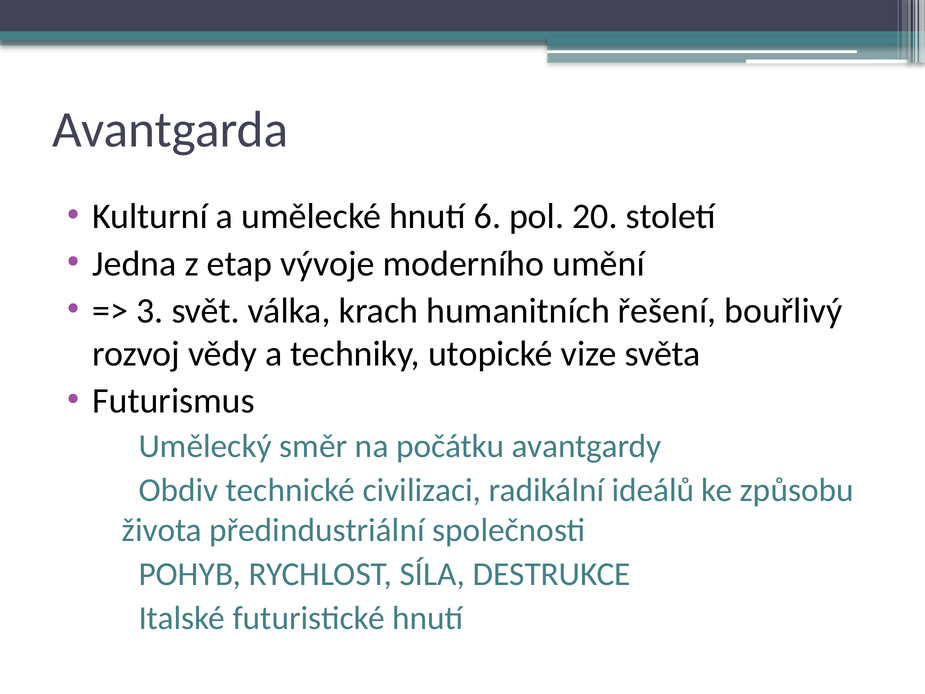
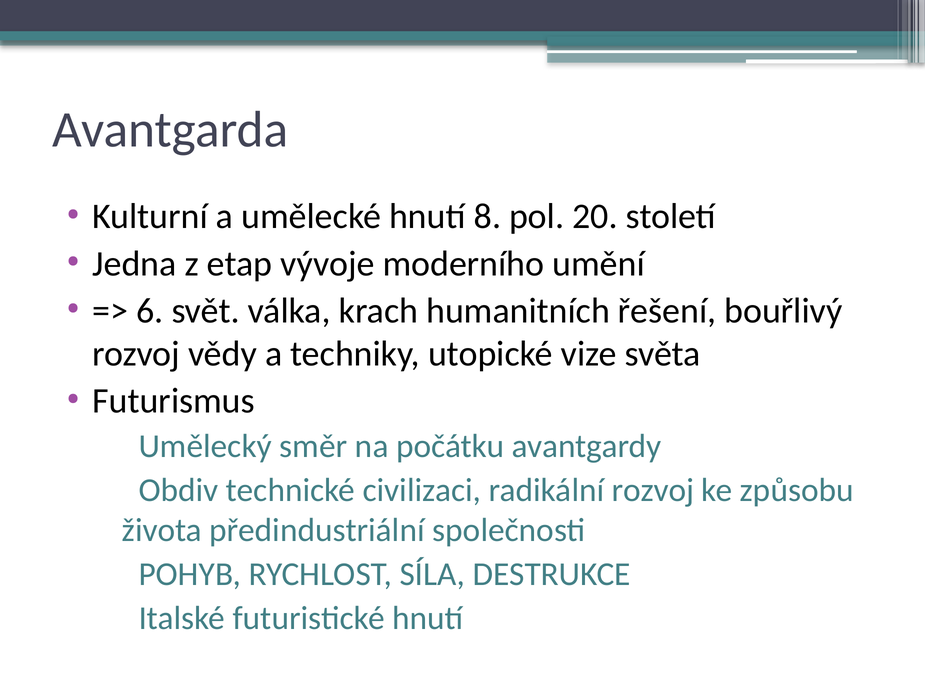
6: 6 -> 8 (487, 217)
3: 3 -> 6 (150, 311)
radikální ideálů: ideálů -> rozvoj (653, 490)
